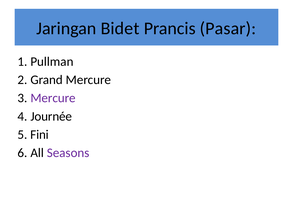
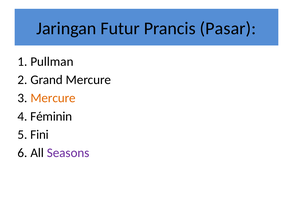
Bidet: Bidet -> Futur (120, 28)
Mercure colour: purple -> orange (53, 98)
Journée: Journée -> Féminin (51, 116)
